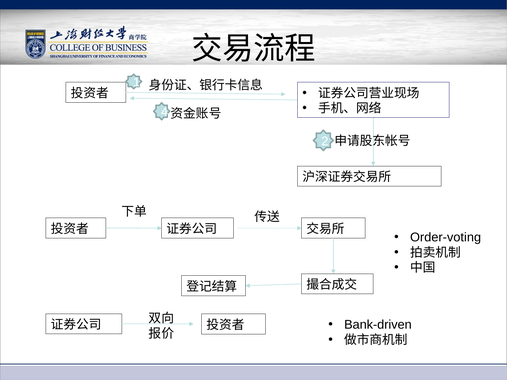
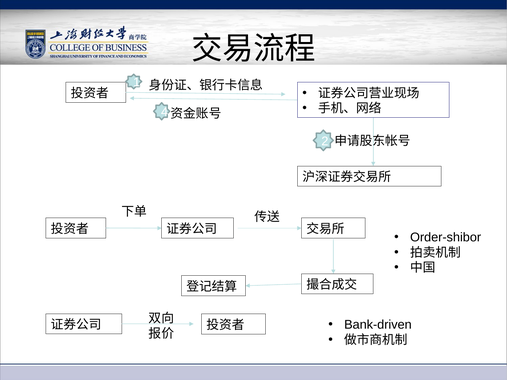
Order-voting: Order-voting -> Order-shibor (446, 238)
